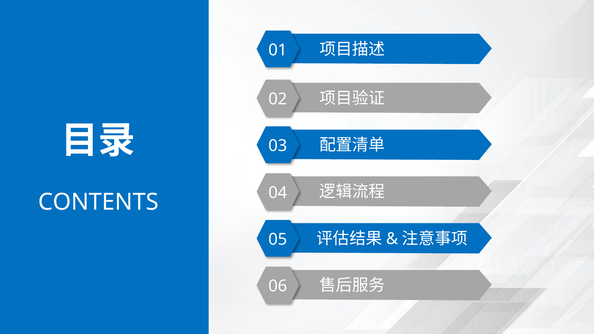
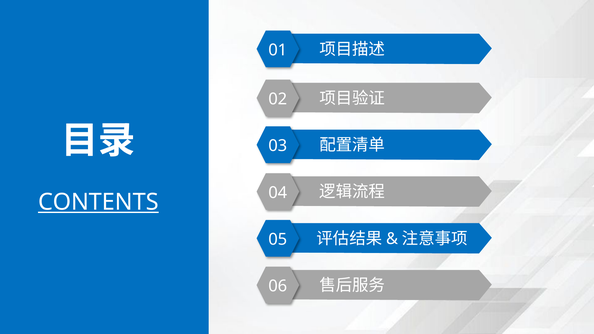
CONTENTS underline: none -> present (98, 202)
